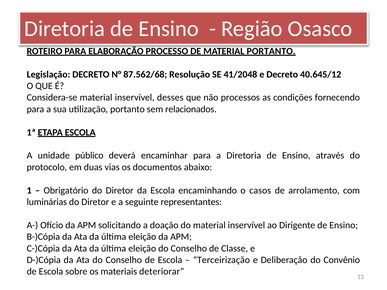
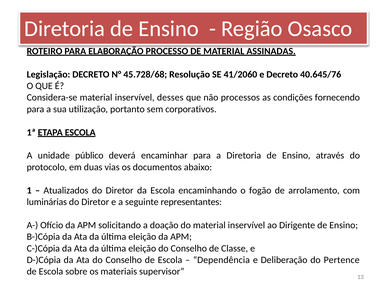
MATERIAL PORTANTO: PORTANTO -> ASSINADAS (271, 51)
87.562/68: 87.562/68 -> 45.728/68 (145, 74)
41/2048: 41/2048 -> 41/2060 (240, 74)
40.645/12: 40.645/12 -> 40.645/76 (321, 74)
relacionados: relacionados -> corporativos (191, 109)
Obrigatório: Obrigatório -> Atualizados (66, 190)
casos: casos -> fogão (260, 190)
Terceirização: Terceirização -> Dependência (221, 260)
Convênio: Convênio -> Pertence (342, 260)
deteriorar: deteriorar -> supervisor (162, 272)
